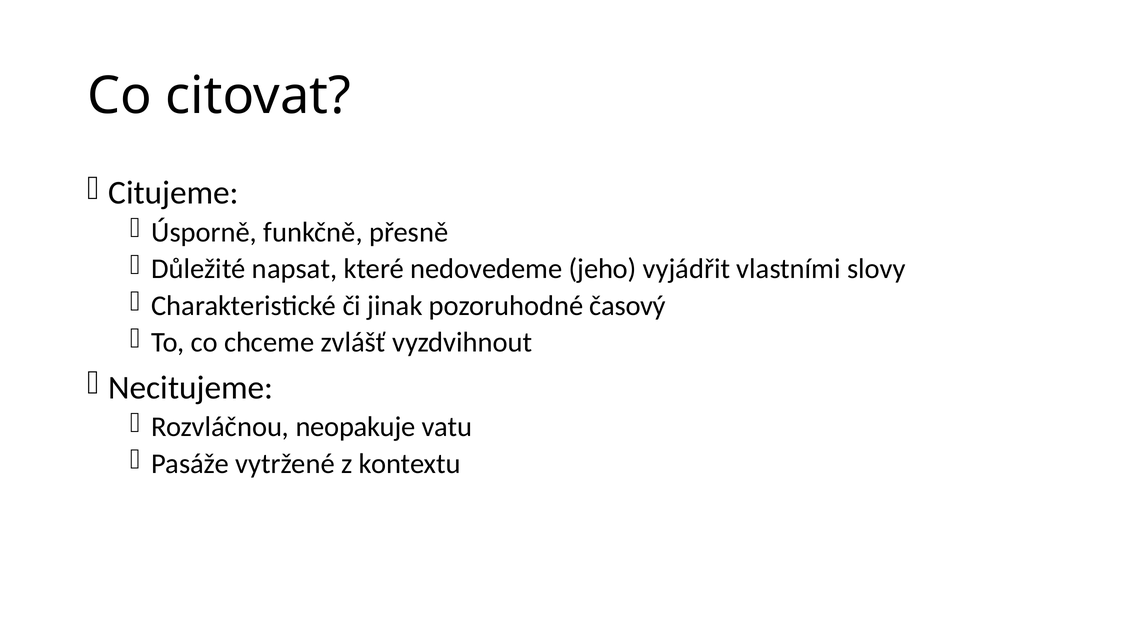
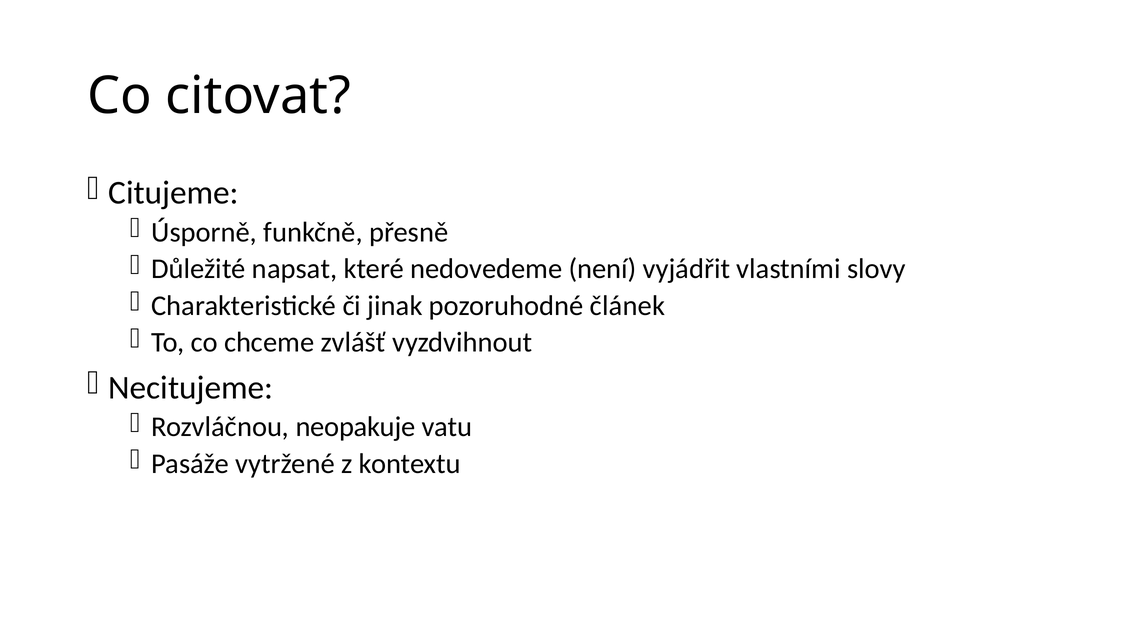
jeho: jeho -> není (603, 269)
časový: časový -> článek (627, 306)
